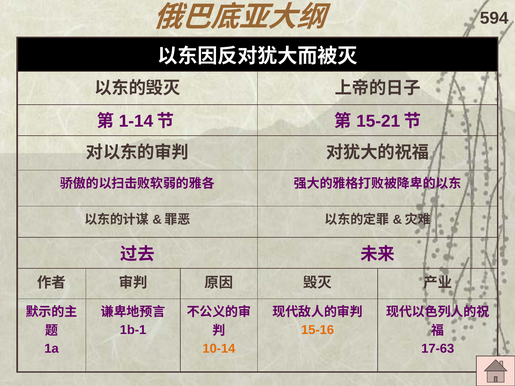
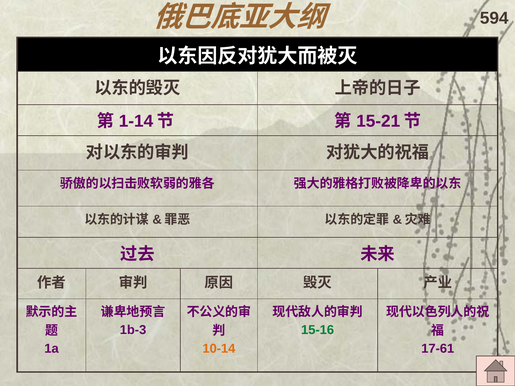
1b-1: 1b-1 -> 1b-3 (133, 330)
15-16 colour: orange -> green (318, 330)
17-63: 17-63 -> 17-61 (438, 349)
